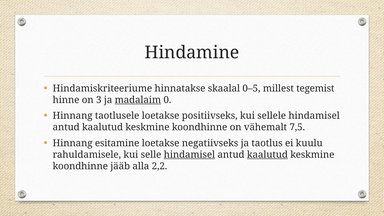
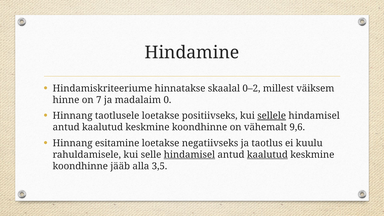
0–5: 0–5 -> 0–2 (251, 88)
tegemist: tegemist -> väiksem (315, 88)
3: 3 -> 7 (99, 100)
madalaim underline: present -> none (138, 100)
sellele underline: none -> present (272, 116)
7,5: 7,5 -> 9,6 (297, 127)
2,2: 2,2 -> 3,5 (159, 166)
